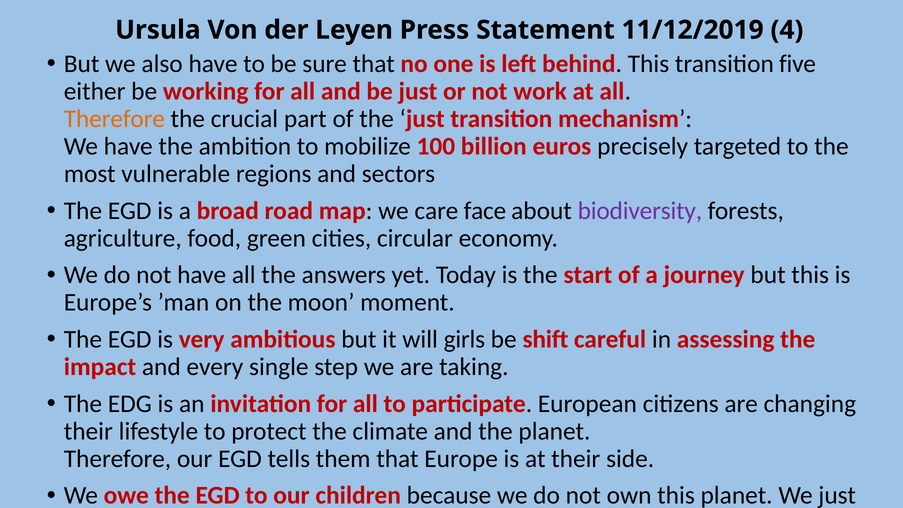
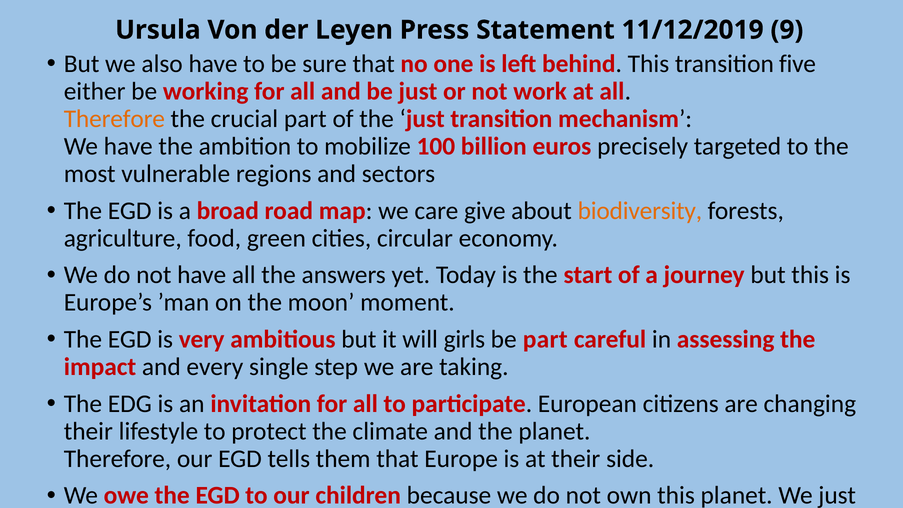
4: 4 -> 9 (787, 30)
face: face -> give (485, 211)
biodiversity colour: purple -> orange (640, 211)
be shift: shift -> part (545, 339)
